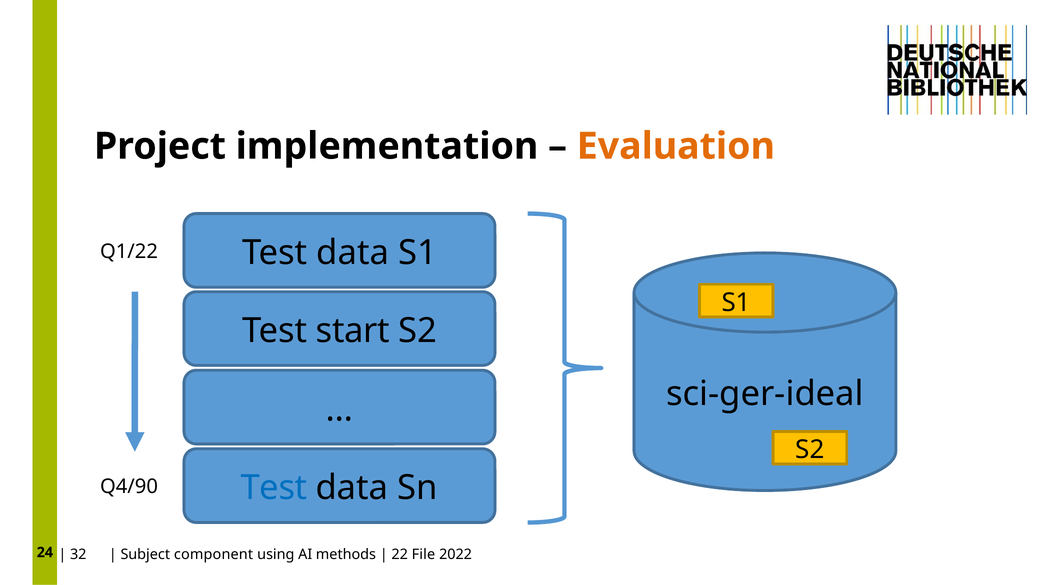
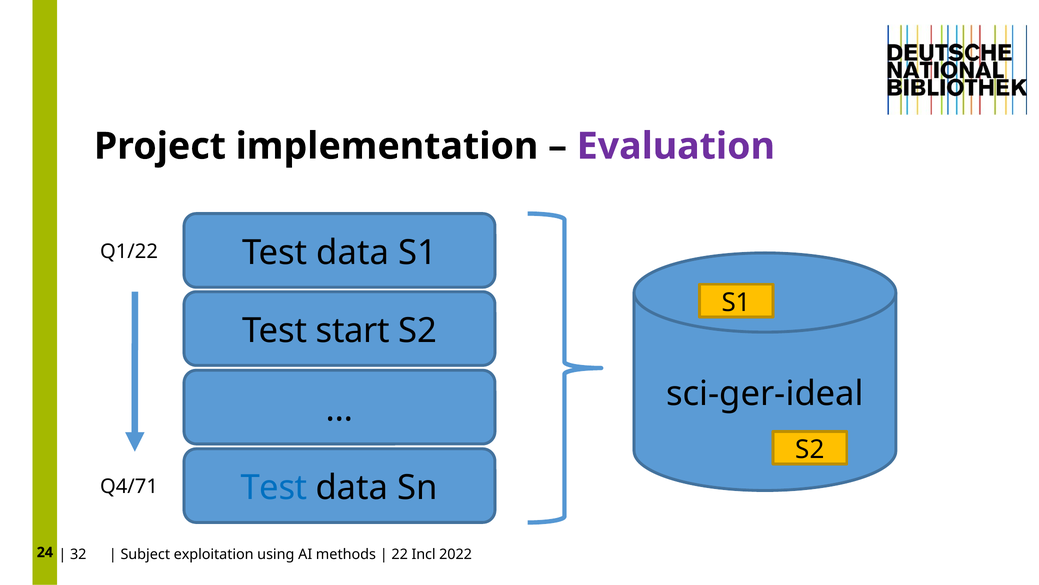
Evaluation colour: orange -> purple (676, 146)
Q4/90: Q4/90 -> Q4/71 (129, 486)
component: component -> exploitation (214, 554)
File: File -> Incl (424, 554)
